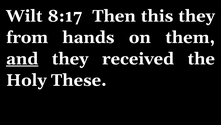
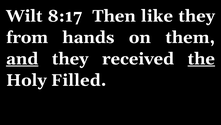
this: this -> like (157, 16)
the underline: none -> present (201, 59)
These: These -> Filled (79, 80)
